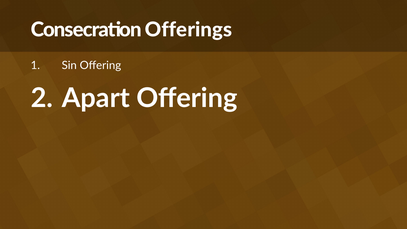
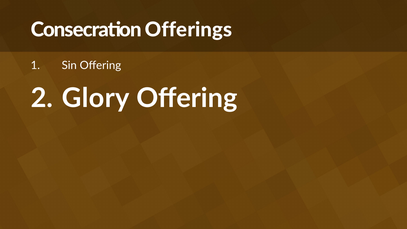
Apart: Apart -> Glory (96, 98)
